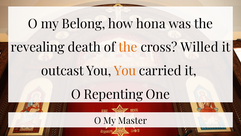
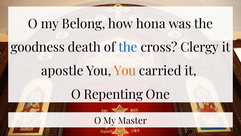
revealing: revealing -> goodness (38, 47)
the colour: orange -> blue (128, 47)
Willed: Willed -> Clergy (200, 47)
outcast: outcast -> apostle (62, 71)
